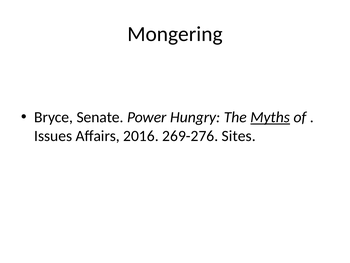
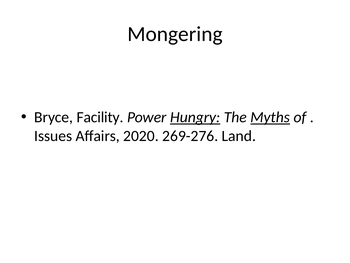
Senate: Senate -> Facility (100, 117)
Hungry underline: none -> present (195, 117)
2016: 2016 -> 2020 (141, 136)
Sites: Sites -> Land (239, 136)
